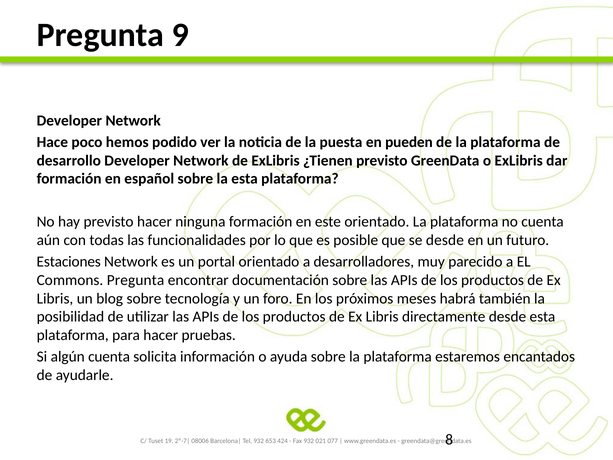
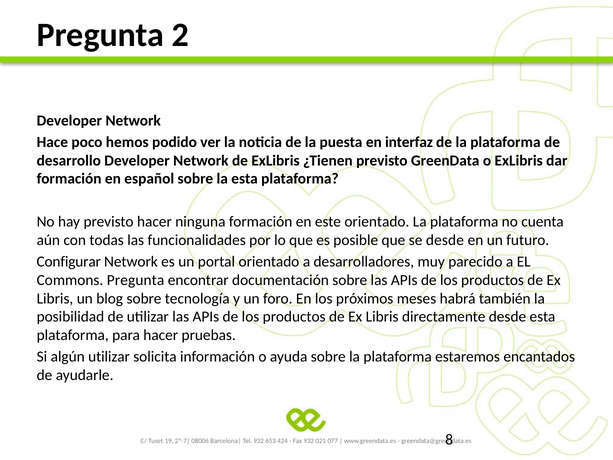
9: 9 -> 2 (180, 35)
pueden: pueden -> interfaz (409, 142)
Estaciones: Estaciones -> Configurar (69, 262)
algún cuenta: cuenta -> utilizar (109, 357)
